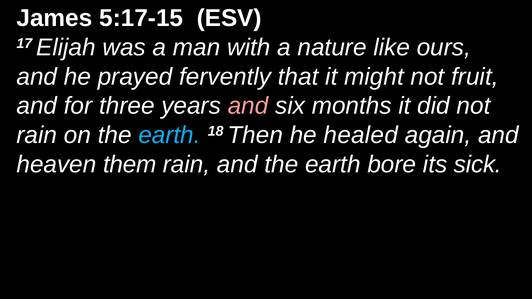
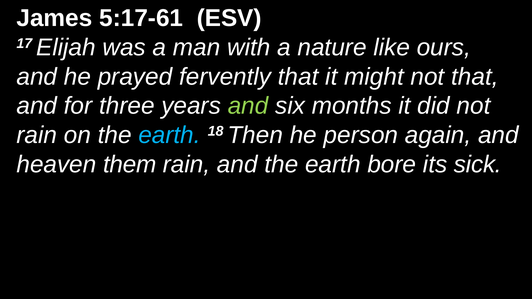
5:17-15: 5:17-15 -> 5:17-61 (141, 18)
not fruit: fruit -> that (475, 77)
and colour: pink -> light green (248, 106)
healed: healed -> person (361, 135)
